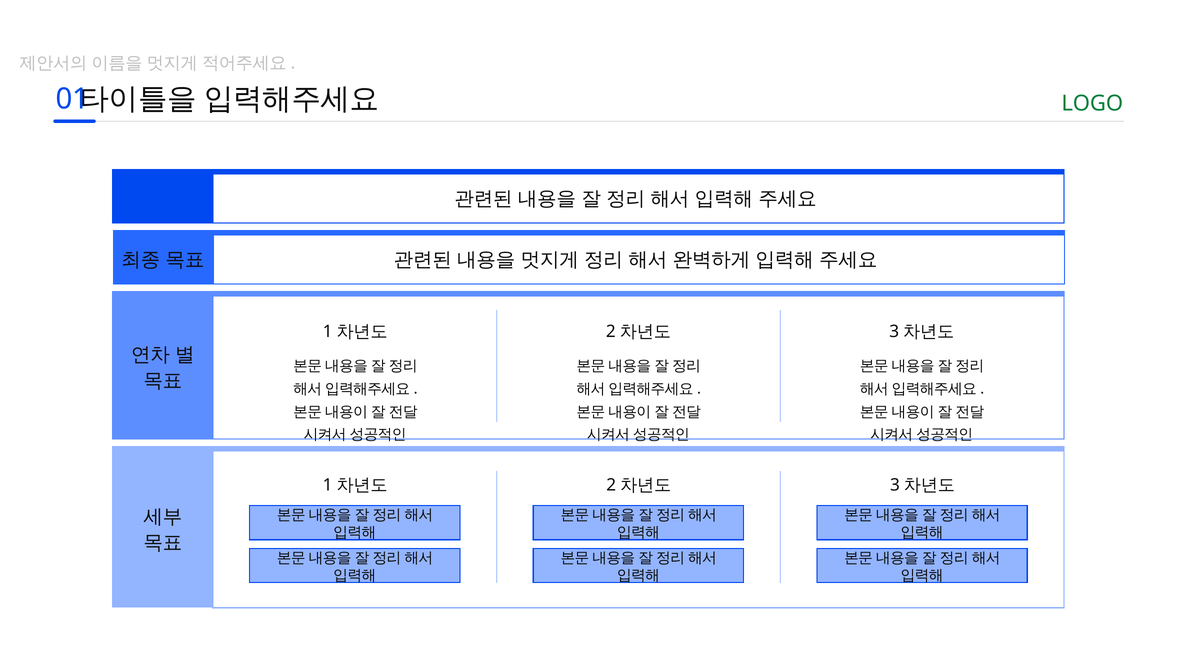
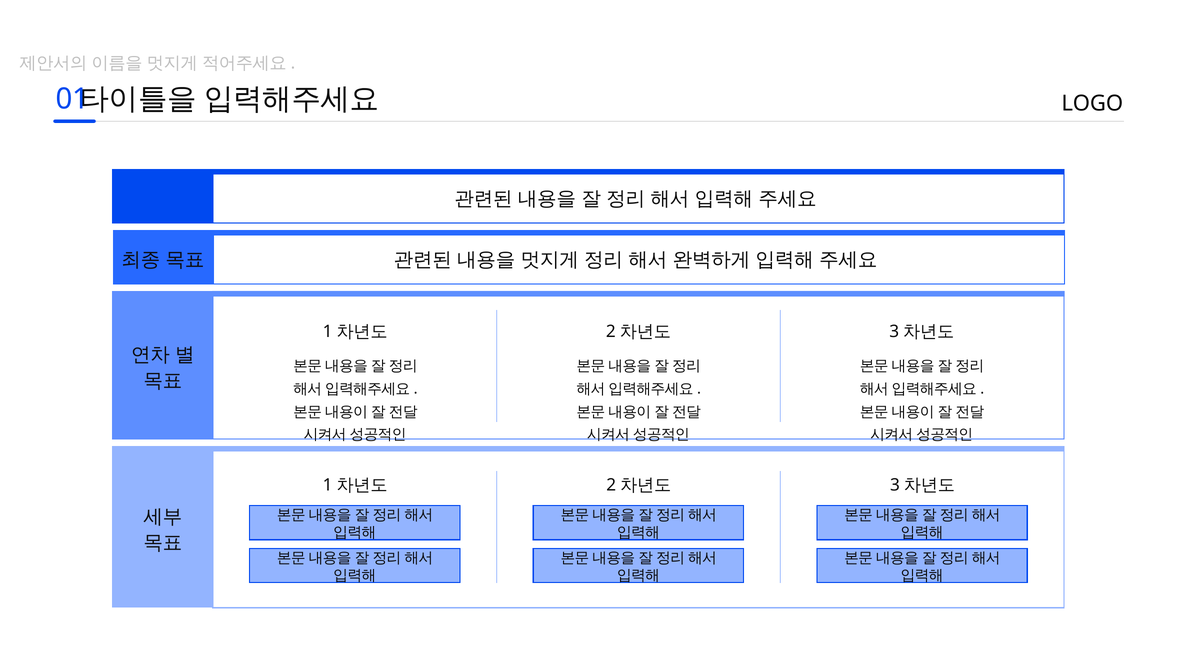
LOGO colour: green -> black (1092, 103)
